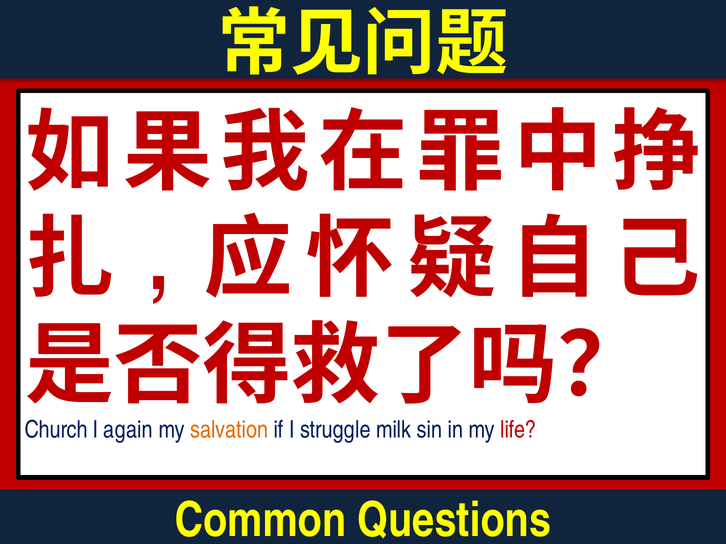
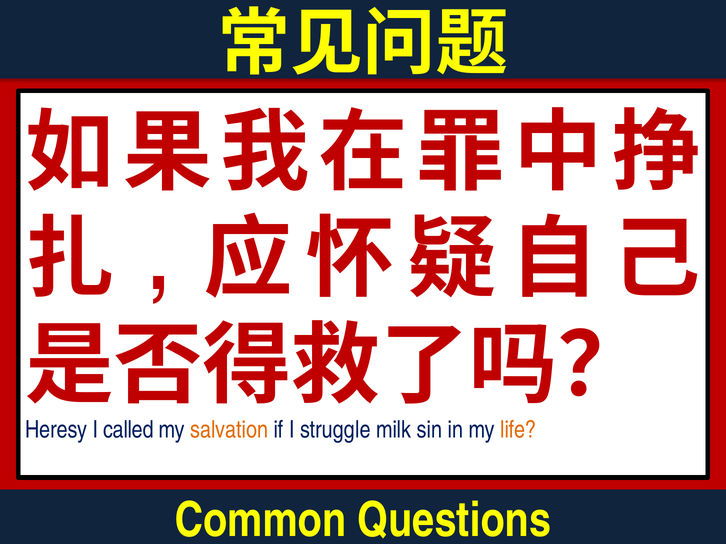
Church: Church -> Heresy (56, 430)
again: again -> called (128, 430)
life colour: red -> orange (518, 430)
